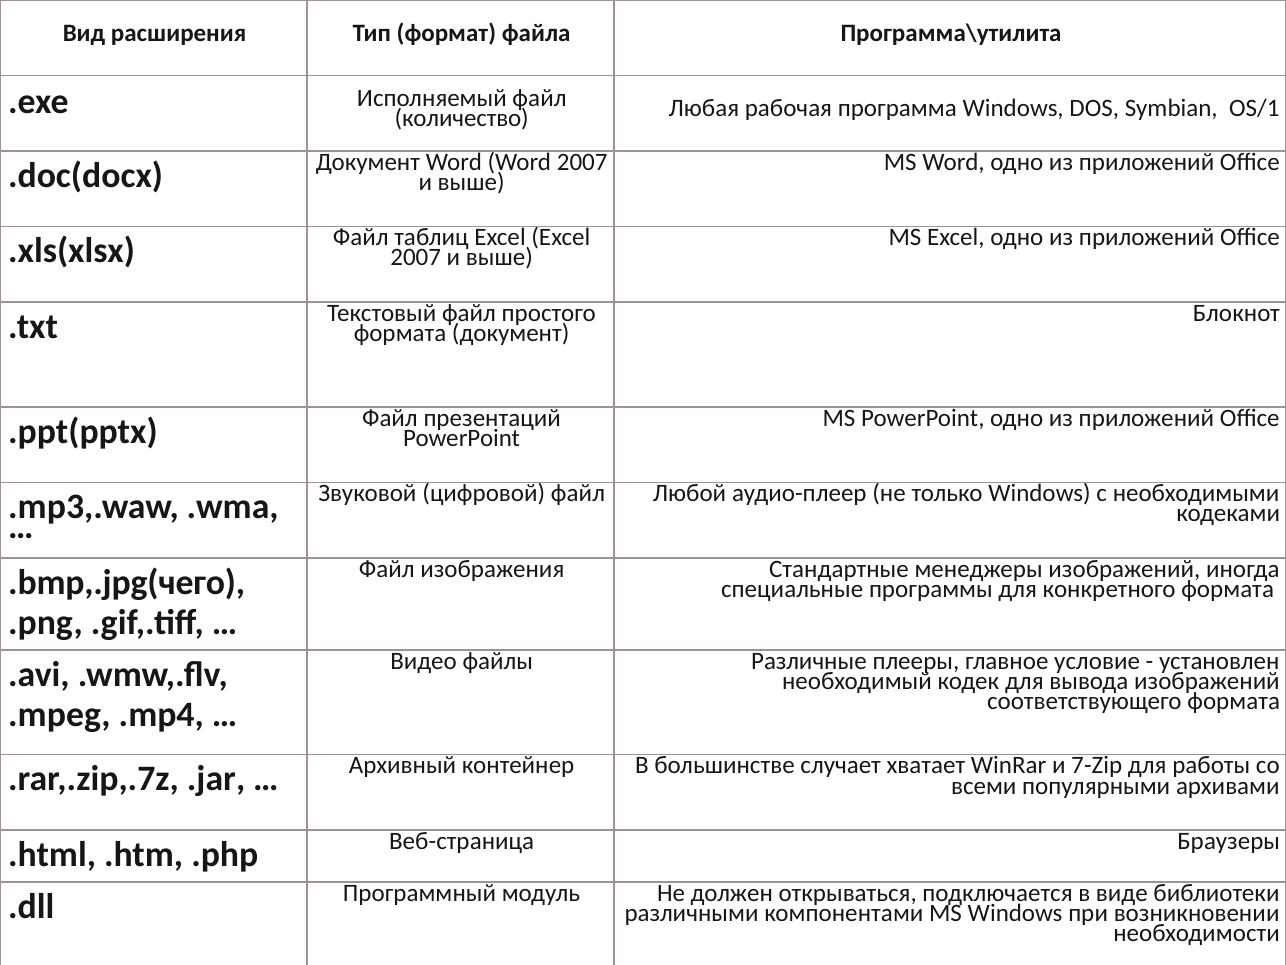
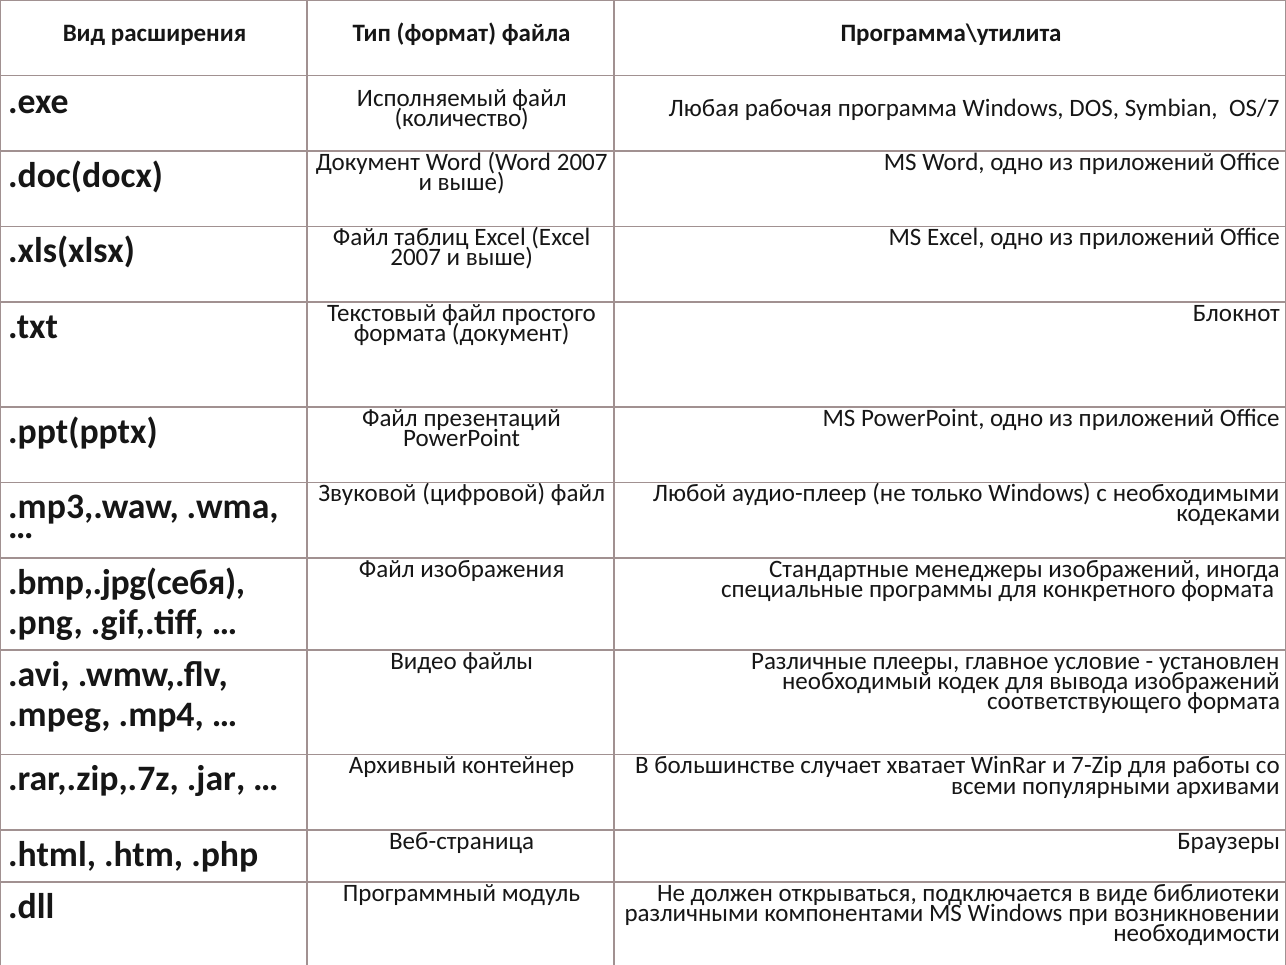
OS/1: OS/1 -> OS/7 (1254, 108)
.bmp,.jpg(чего: .bmp,.jpg(чего -> .bmp,.jpg(себя (127, 582)
